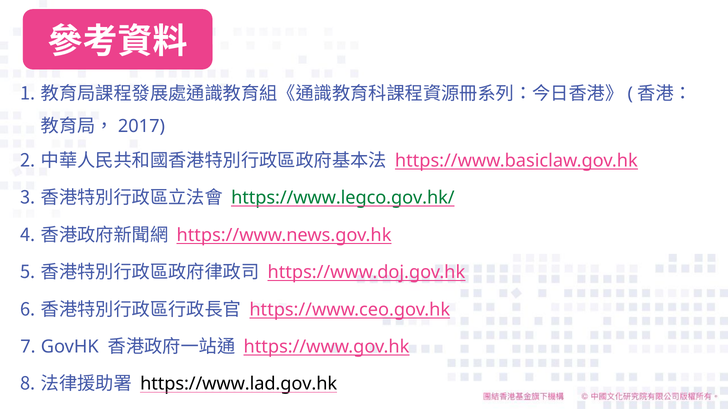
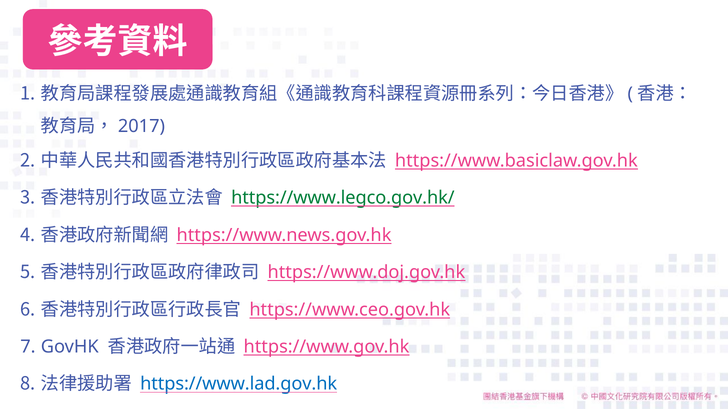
https://www.lad.gov.hk colour: black -> blue (239, 384)
